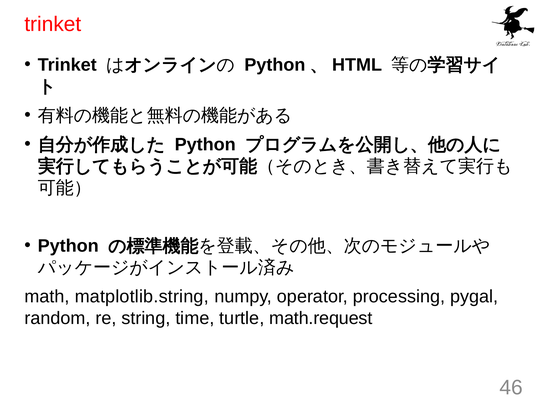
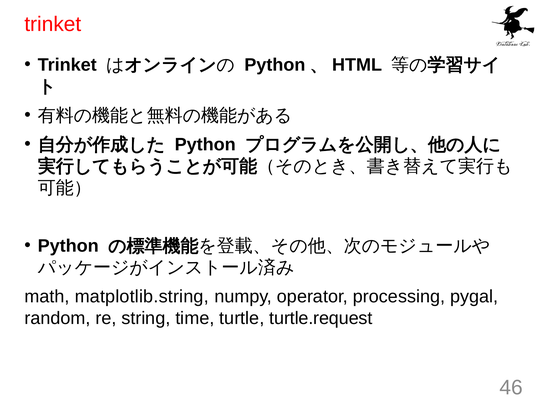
math.request: math.request -> turtle.request (321, 318)
